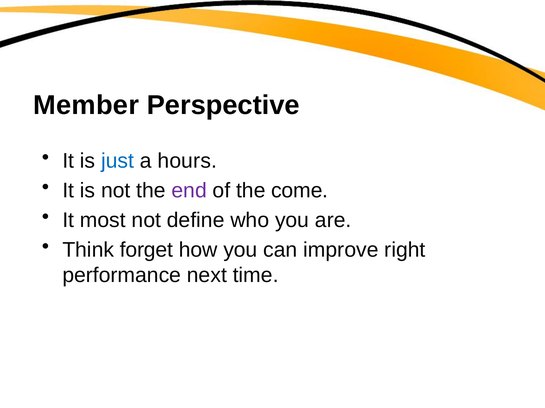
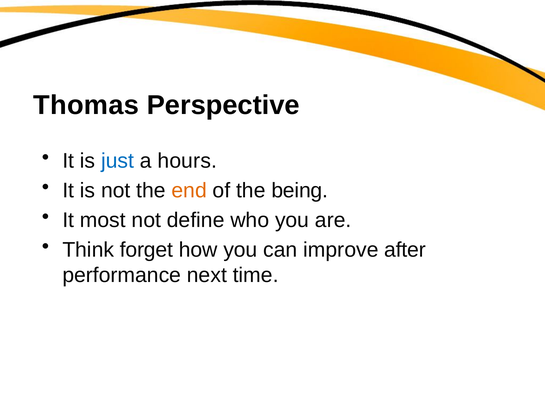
Member: Member -> Thomas (86, 106)
end colour: purple -> orange (189, 191)
come: come -> being (300, 191)
right: right -> after (405, 250)
